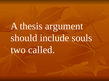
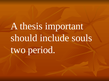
argument: argument -> important (64, 26)
called: called -> period (42, 50)
